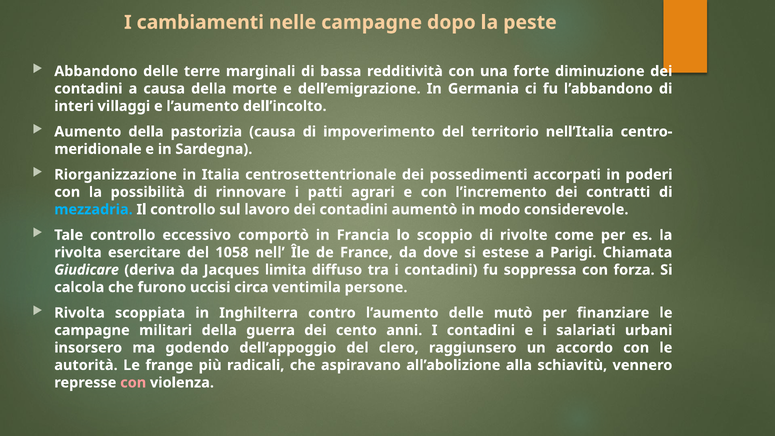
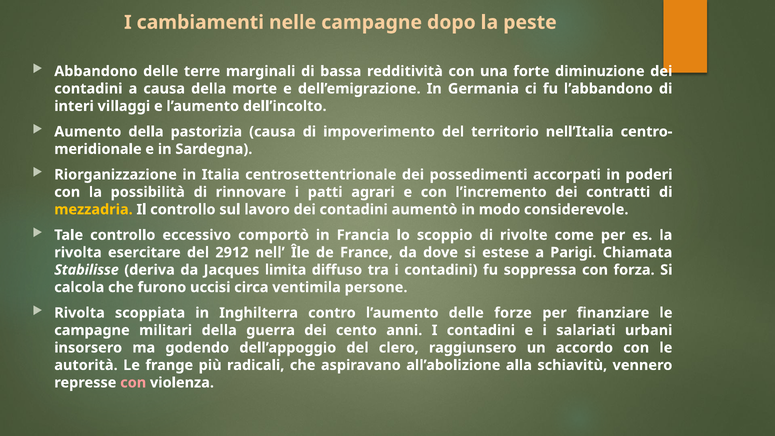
mezzadria colour: light blue -> yellow (93, 209)
1058: 1058 -> 2912 (232, 252)
Giudicare: Giudicare -> Stabilisse (87, 270)
mutò: mutò -> forze (513, 313)
